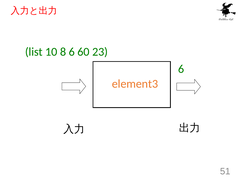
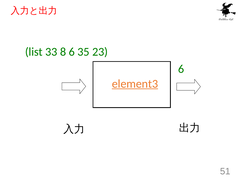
10: 10 -> 33 (51, 52)
60: 60 -> 35 (83, 52)
element3 underline: none -> present (135, 84)
